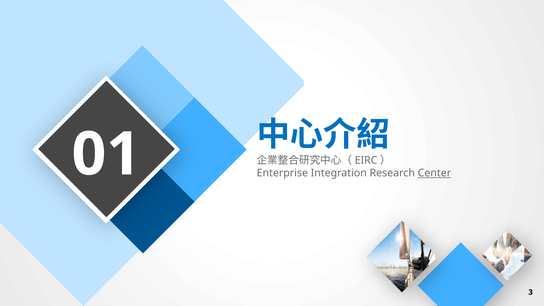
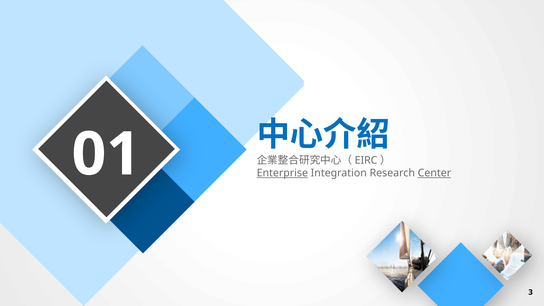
Enterprise underline: none -> present (282, 173)
